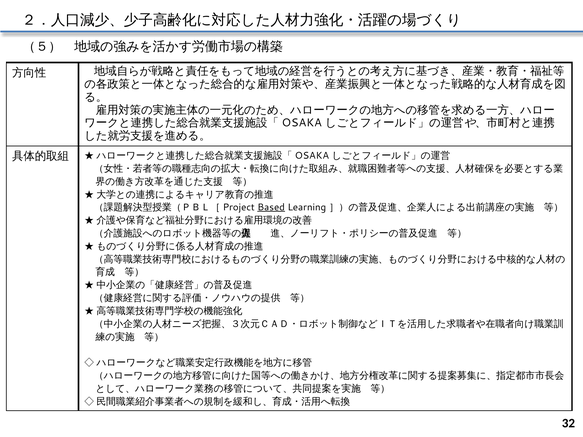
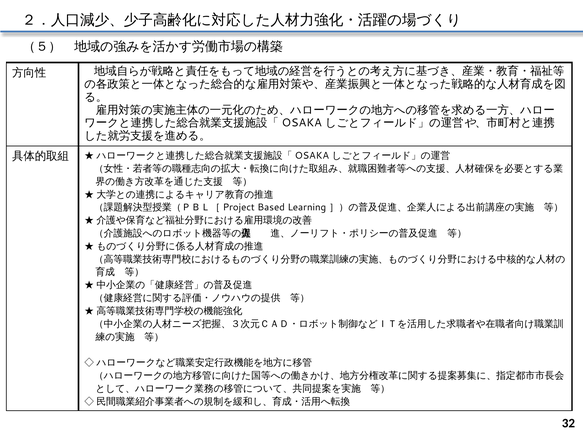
Based underline: present -> none (271, 207)
